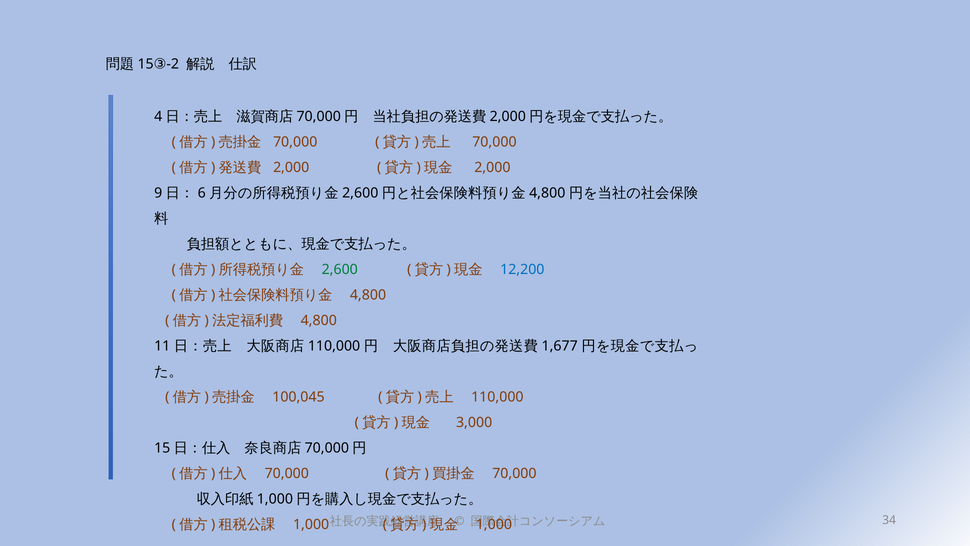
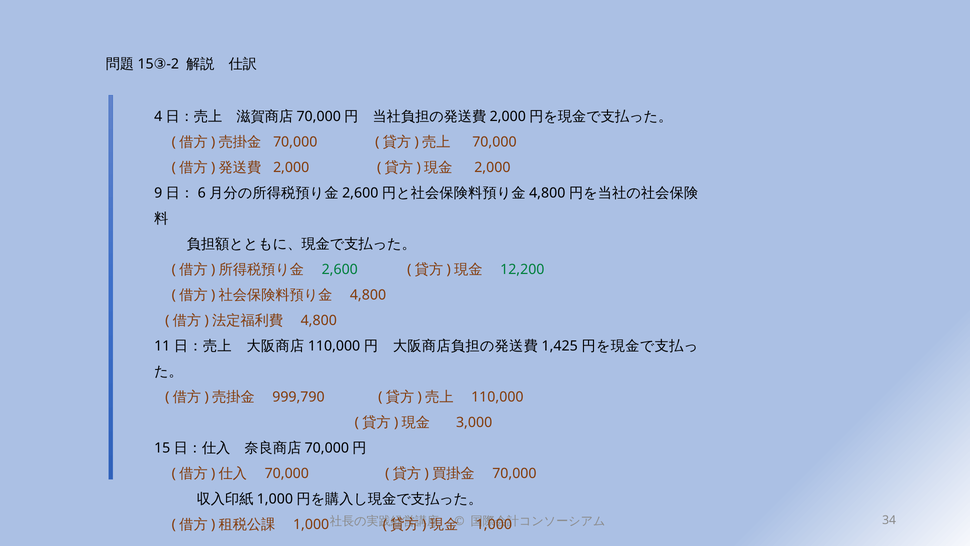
12,200 colour: blue -> green (522, 270)
1,677: 1,677 -> 1,425 (560, 346)
100,045: 100,045 -> 999,790 (298, 397)
